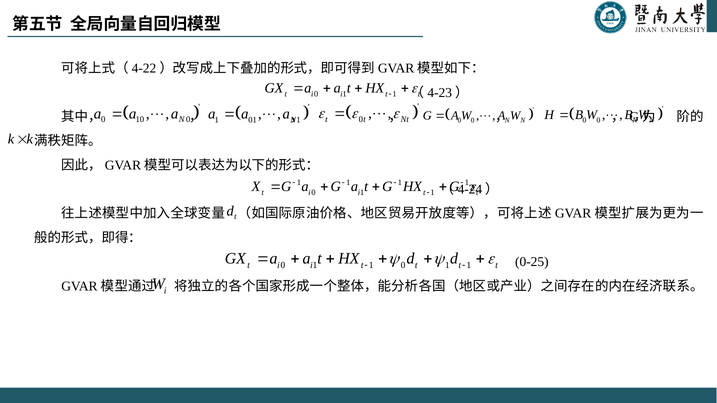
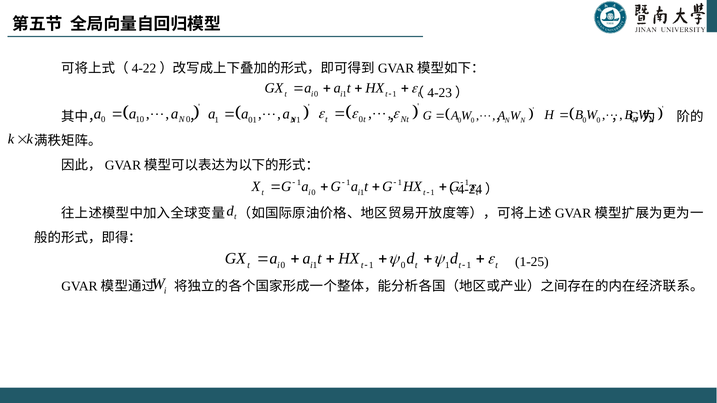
0-25: 0-25 -> 1-25 (532, 262)
